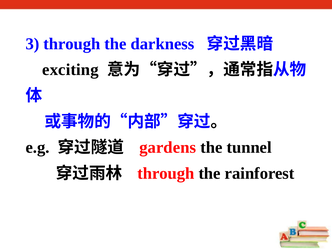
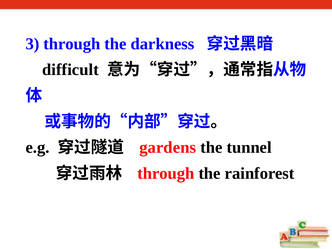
exciting: exciting -> difficult (71, 70)
